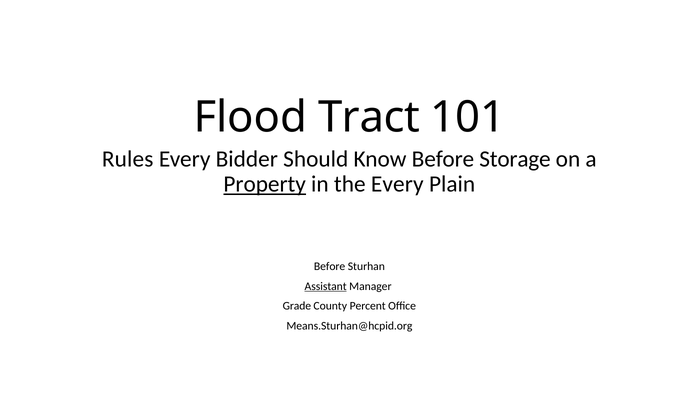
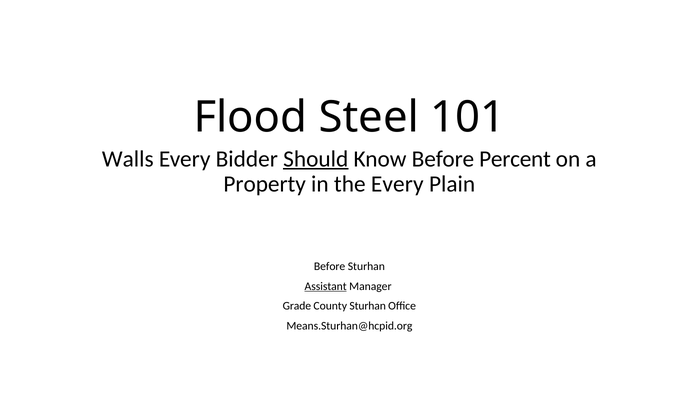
Tract: Tract -> Steel (369, 117)
Rules: Rules -> Walls (128, 159)
Should underline: none -> present (316, 159)
Storage: Storage -> Percent (515, 159)
Property underline: present -> none (265, 184)
County Percent: Percent -> Sturhan (368, 306)
